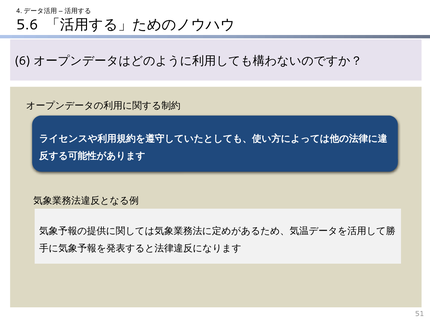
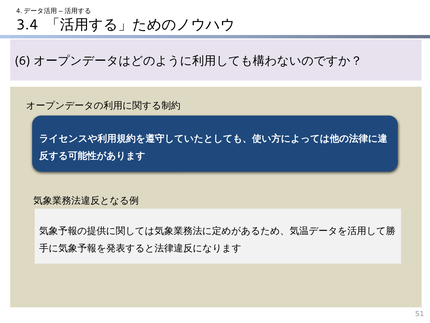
5.6: 5.6 -> 3.4 (27, 25)
